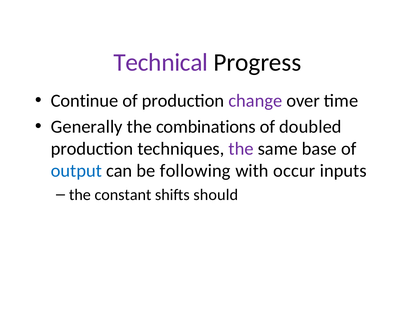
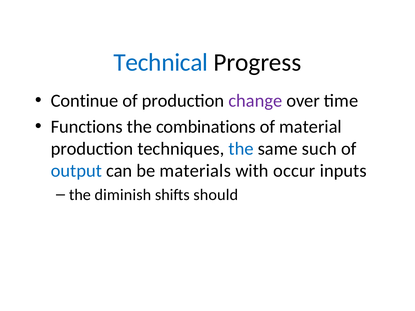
Technical colour: purple -> blue (161, 63)
Generally: Generally -> Functions (87, 127)
doubled: doubled -> material (310, 127)
the colour: purple -> blue (241, 149)
base: base -> such (319, 149)
following: following -> materials (195, 171)
constant: constant -> diminish (123, 195)
